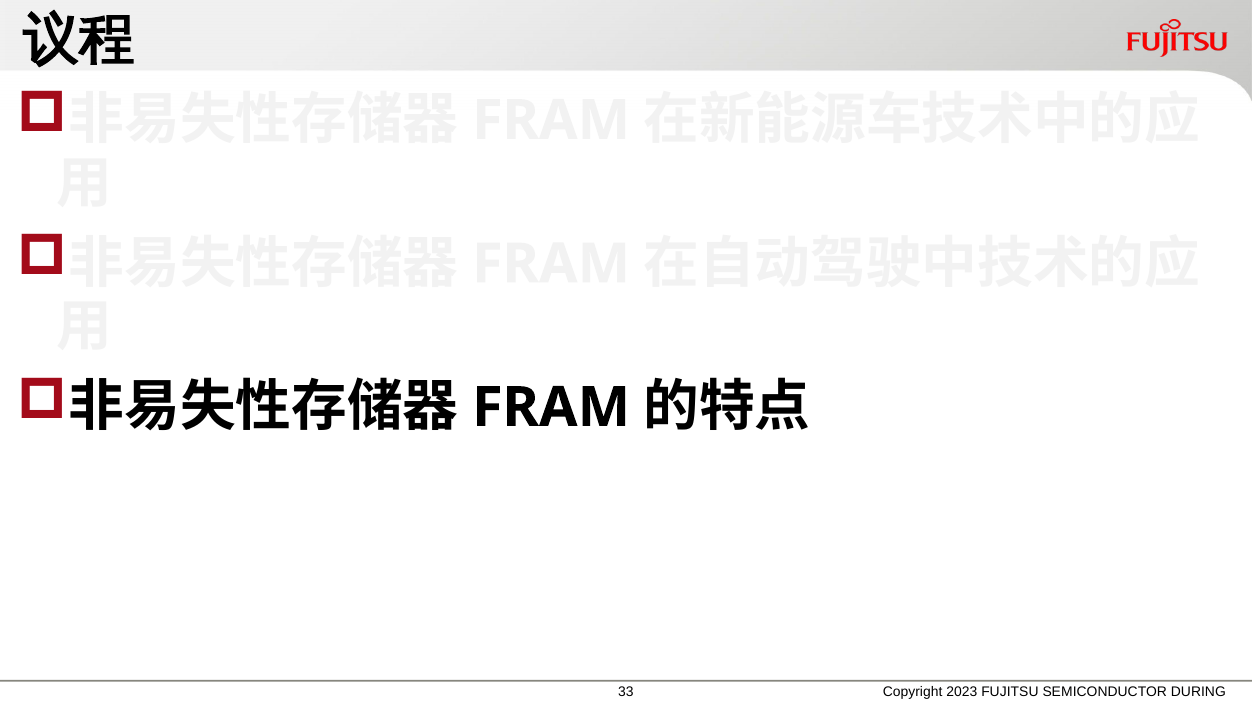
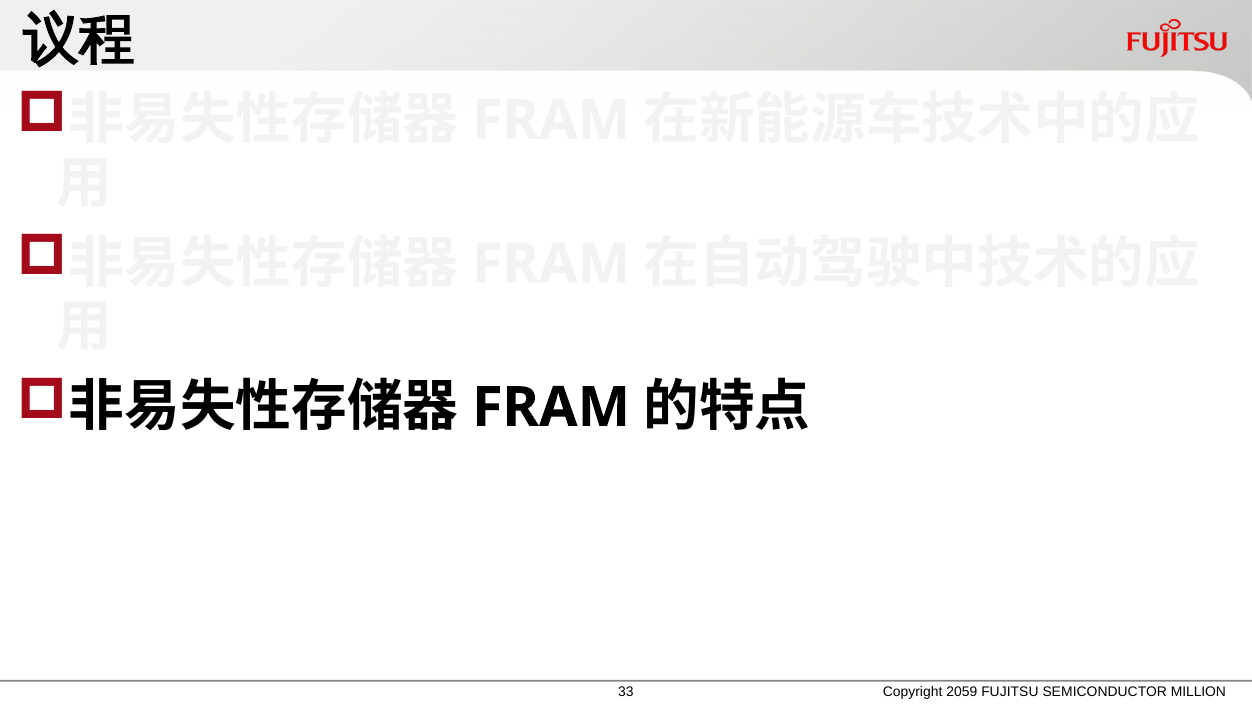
2023: 2023 -> 2059 (962, 692)
DURING: DURING -> MILLION (1198, 692)
